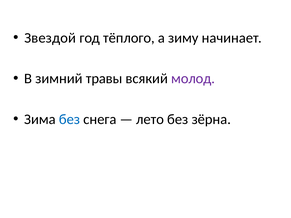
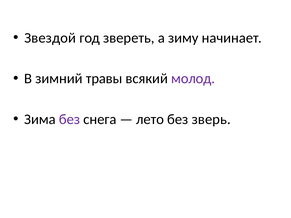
тёплого: тёплого -> звереть (129, 38)
без colour: blue -> purple (69, 119)
зёрна: зёрна -> зверь (211, 119)
